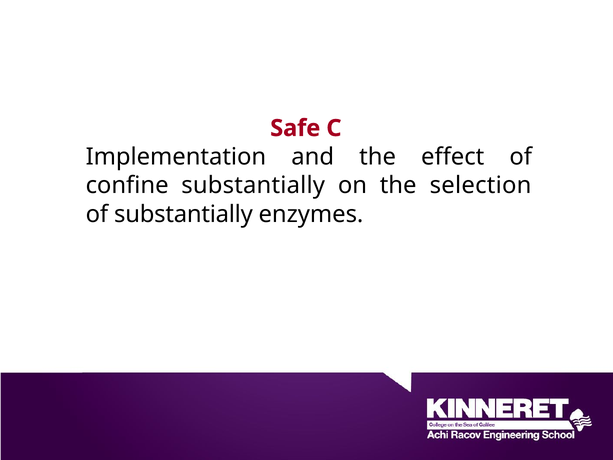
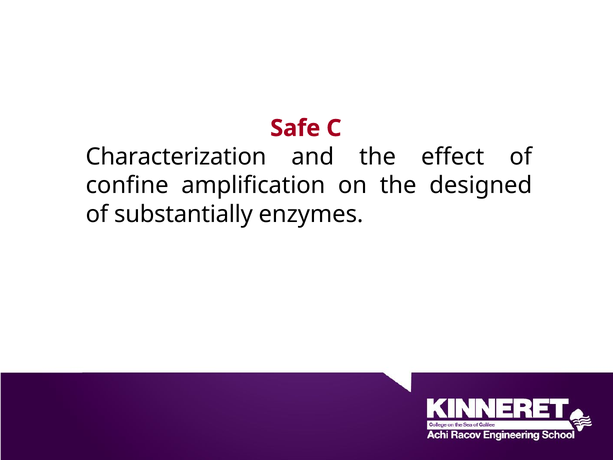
Implementation: Implementation -> Characterization (176, 157)
confine substantially: substantially -> amplification (253, 185)
selection: selection -> designed (481, 185)
